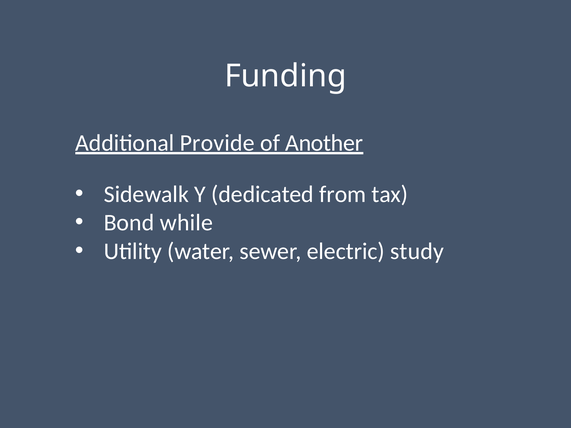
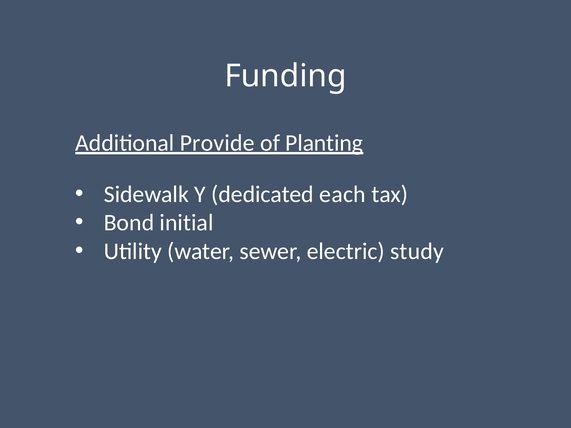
Another: Another -> Planting (324, 143)
from: from -> each (343, 194)
while: while -> initial (187, 223)
